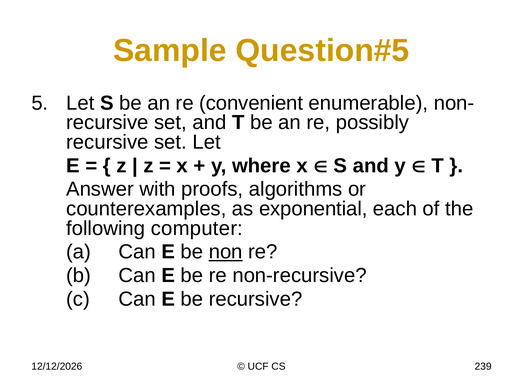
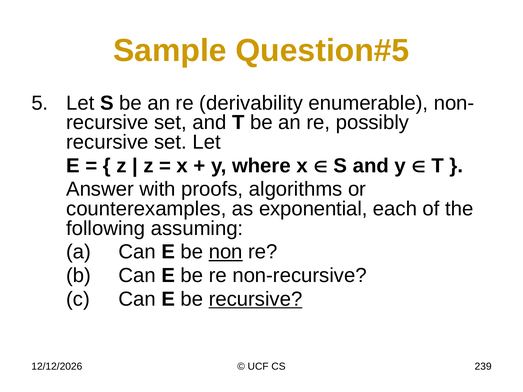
convenient: convenient -> derivability (251, 103)
computer: computer -> assuming (197, 228)
recursive underline: none -> present (256, 299)
